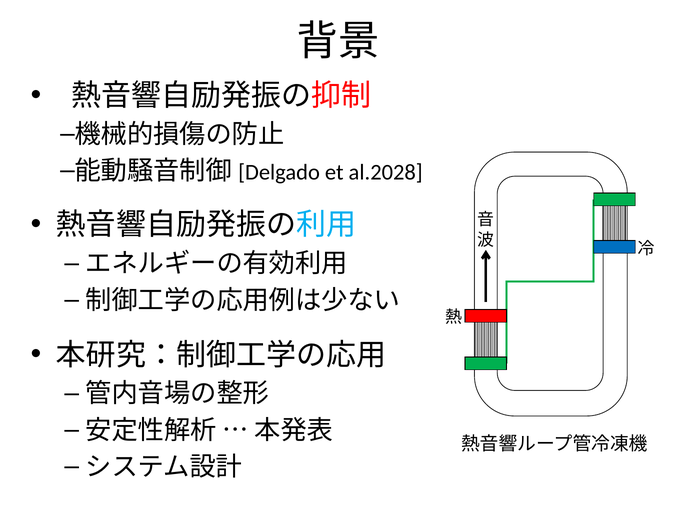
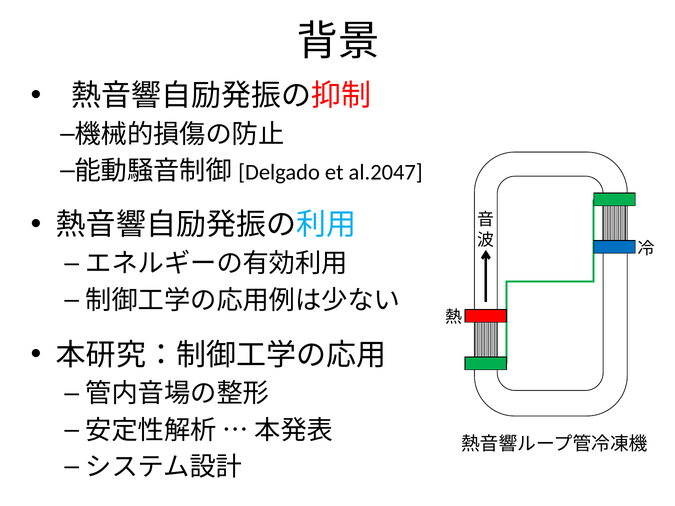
al.2028: al.2028 -> al.2047 (386, 173)
